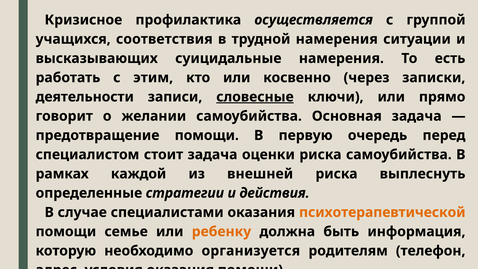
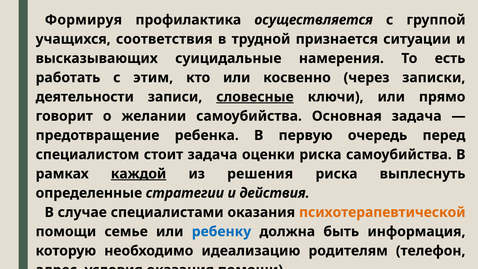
Кризисное: Кризисное -> Формируя (83, 20)
трудной намерения: намерения -> признается (337, 39)
предотвращение помощи: помощи -> ребенка (207, 135)
каждой underline: none -> present (139, 174)
внешней: внешней -> решения (260, 174)
ребенку colour: orange -> blue (221, 231)
организуется: организуется -> идеализацию (251, 251)
